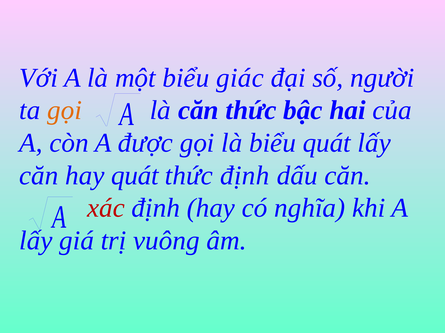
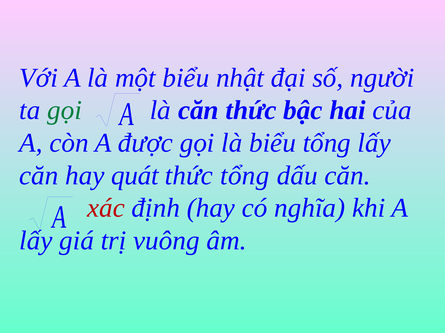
giác: giác -> nhật (240, 78)
gọi colour: orange -> green (65, 111)
biểu quát: quát -> tổng (327, 143)
thức định: định -> tổng (245, 176)
